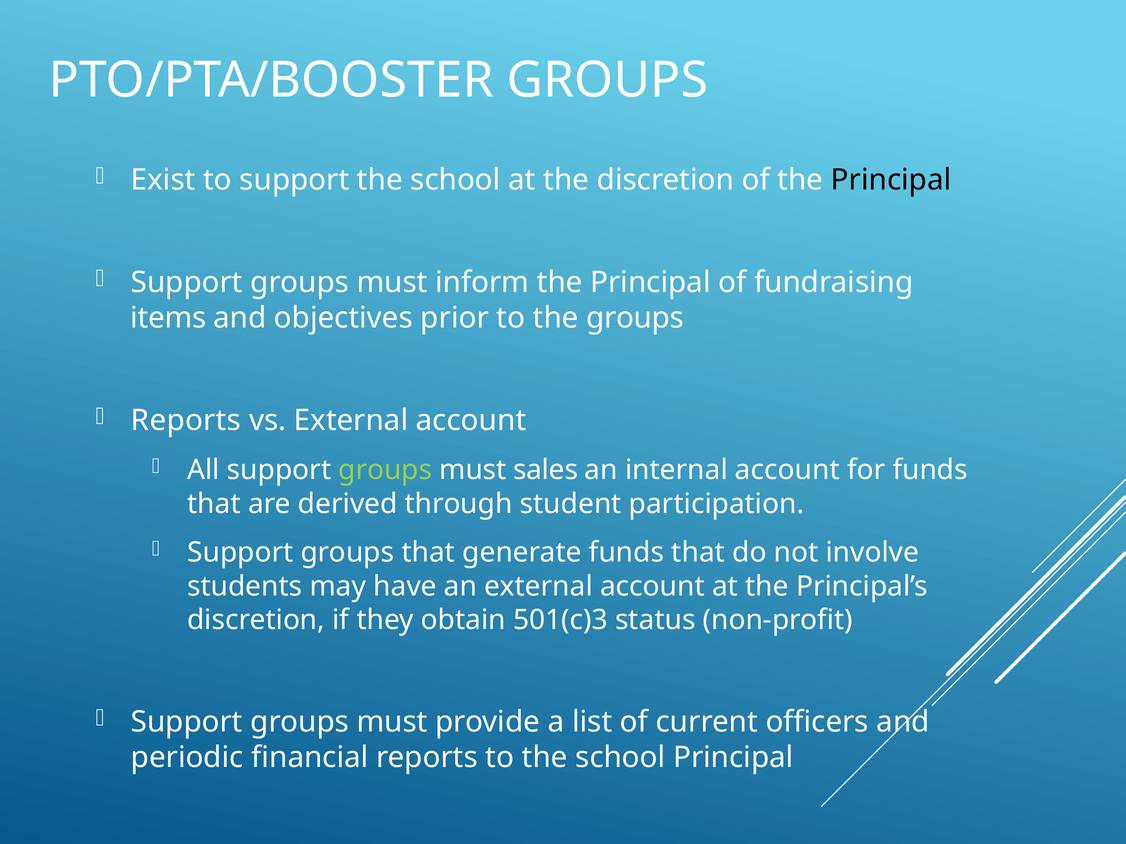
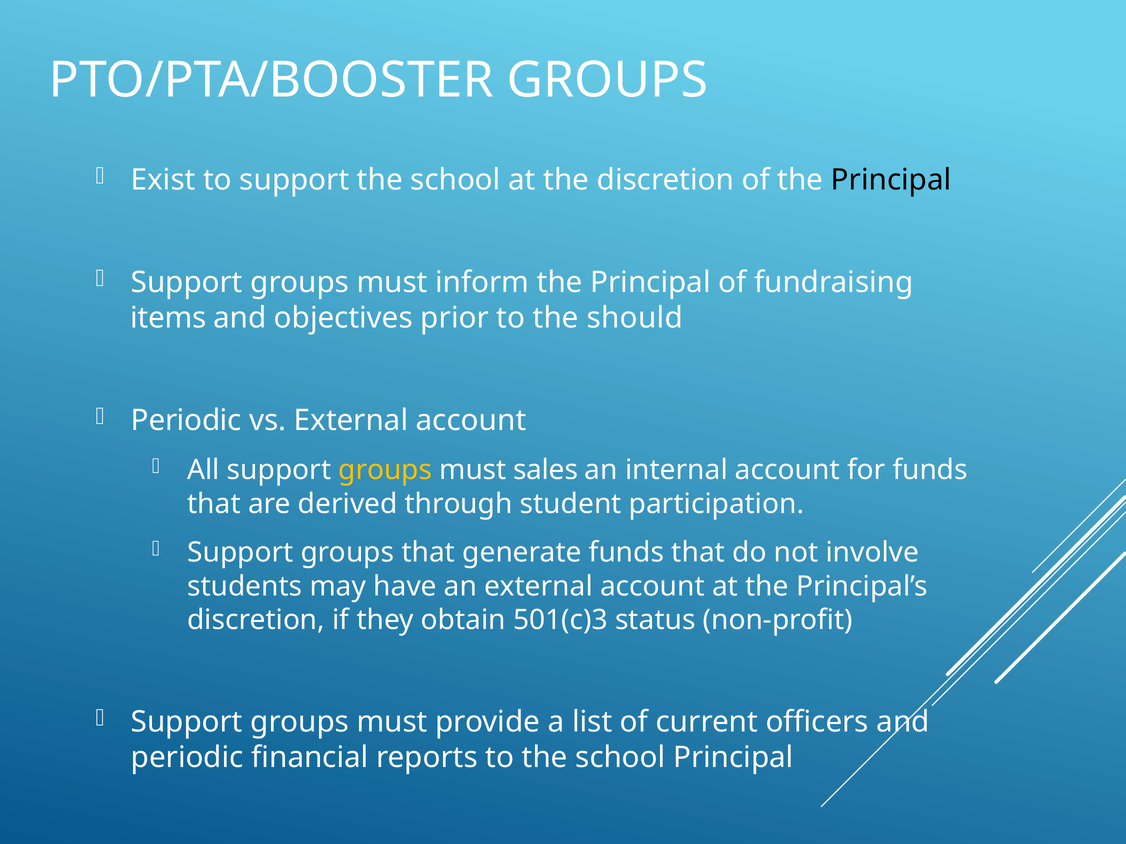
the groups: groups -> should (635, 318)
Reports: Reports -> Periodic (186, 421)
groups colour: light green -> yellow (385, 470)
